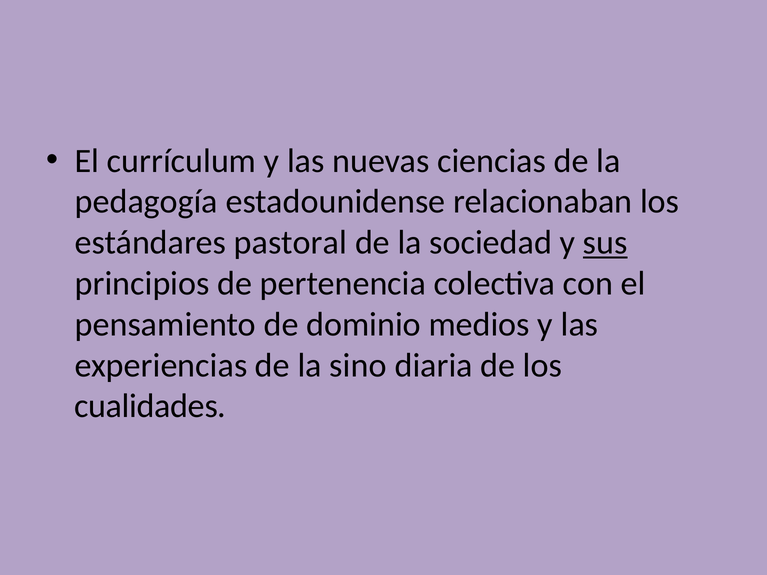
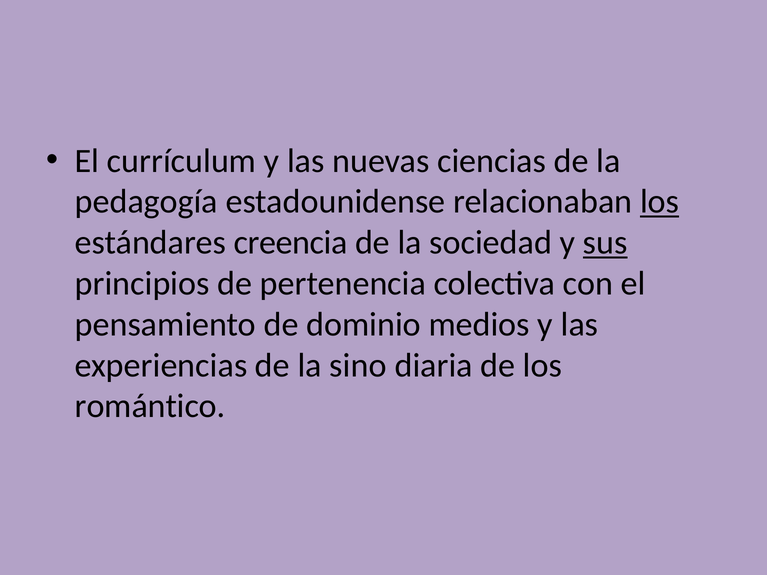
los underline: none -> present (660, 202)
pastoral: pastoral -> creencia (291, 243)
cualidades: cualidades -> romántico (150, 406)
